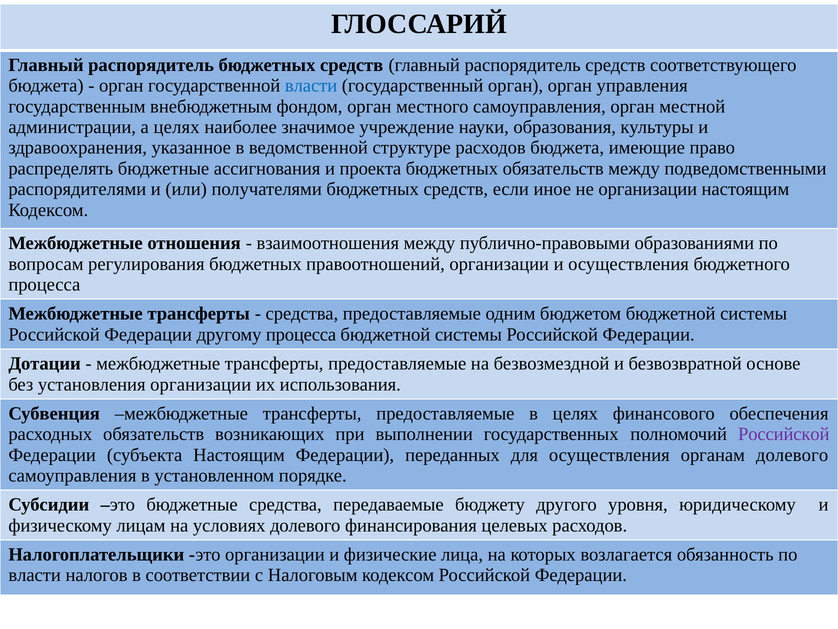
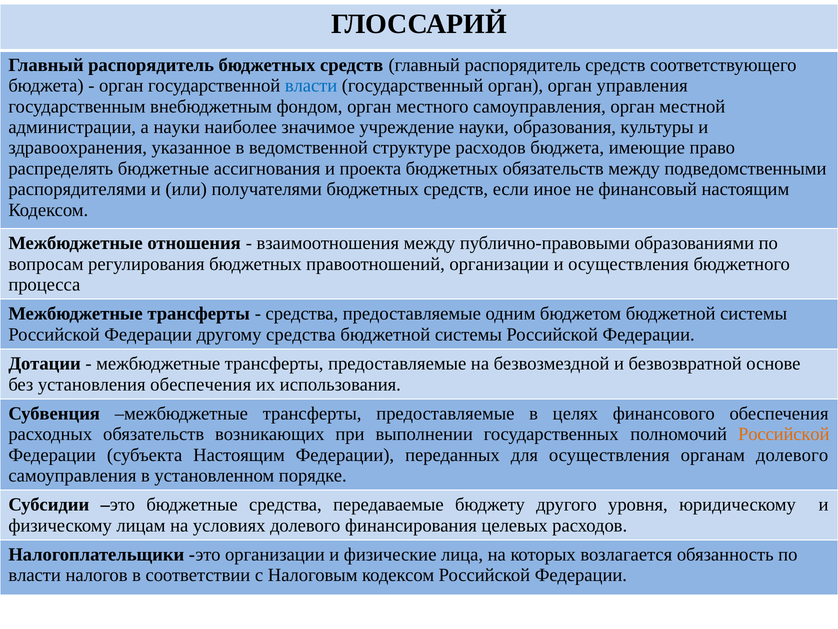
а целях: целях -> науки (177, 127)
не организации: организации -> финансовый (648, 189)
другому процесса: процесса -> средства (301, 334)
установления организации: организации -> обеспечения (201, 384)
Российской colour: purple -> orange (784, 434)
